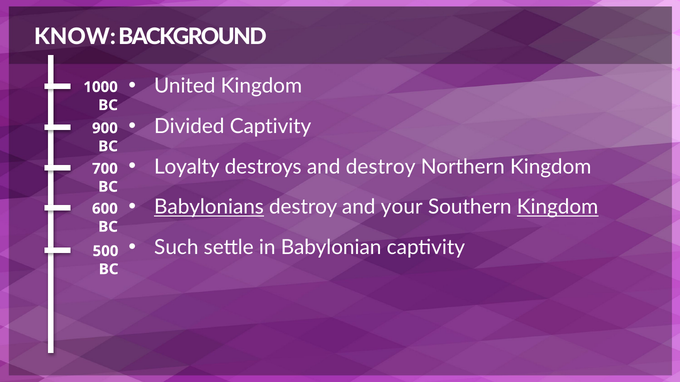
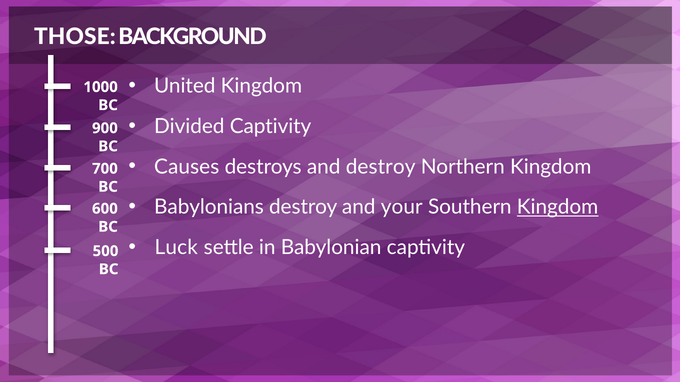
KNOW: KNOW -> THOSE (75, 37)
Loyalty: Loyalty -> Causes (187, 167)
Babylonians underline: present -> none (209, 207)
Such: Such -> Luck (176, 248)
